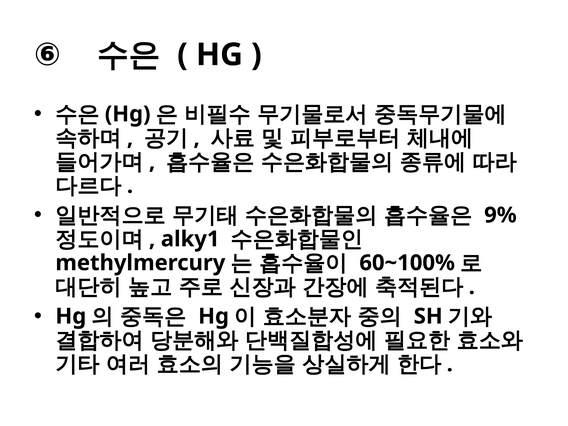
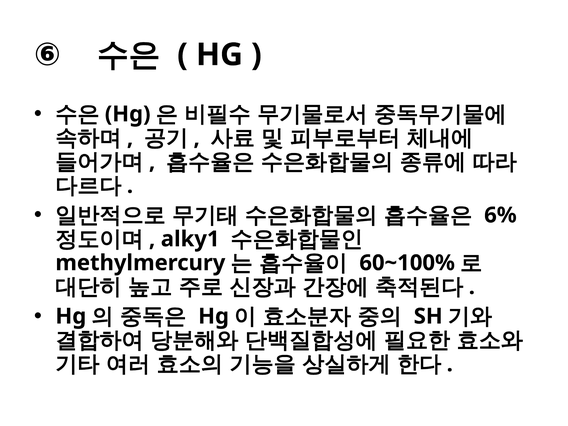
9%: 9% -> 6% (500, 215)
